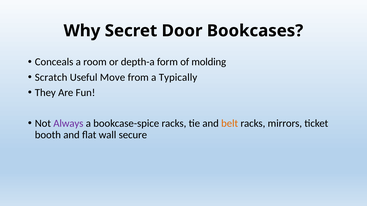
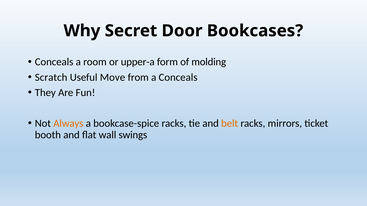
depth-a: depth-a -> upper-a (138, 62)
a Typically: Typically -> Conceals (178, 77)
Always colour: purple -> orange (68, 124)
secure: secure -> swings (133, 135)
